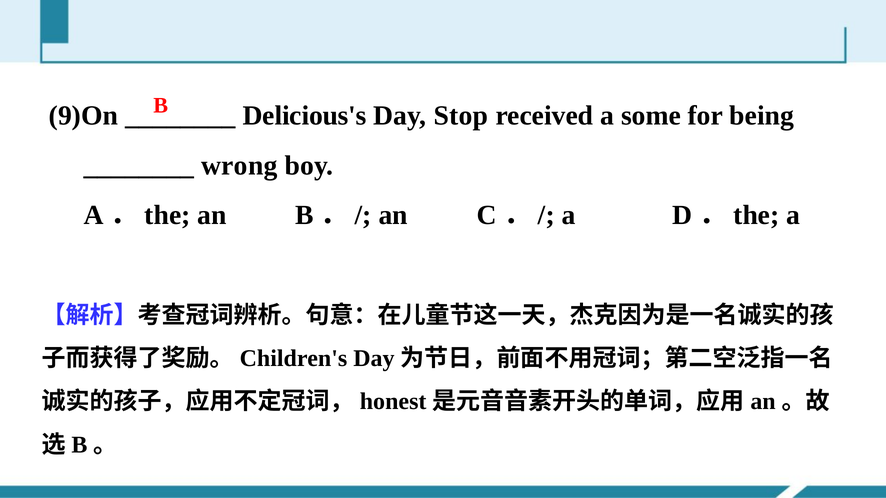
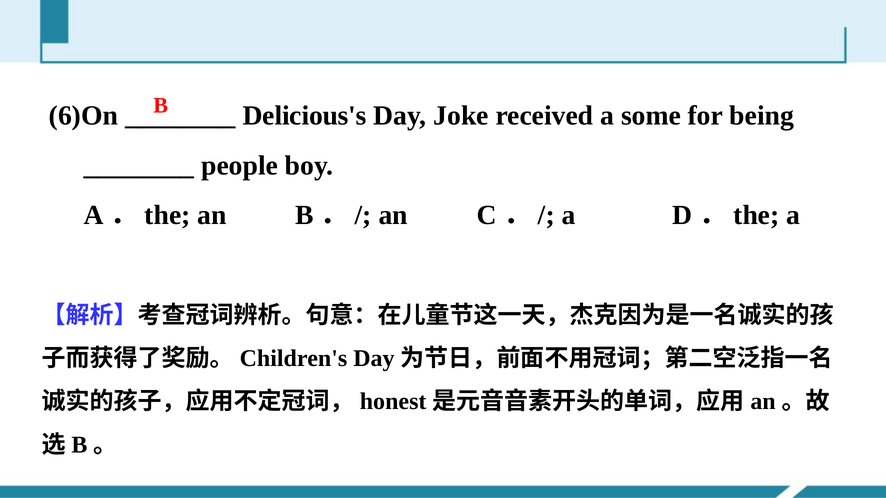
9)On: 9)On -> 6)On (84, 116)
Stop: Stop -> Joke (461, 116)
wrong: wrong -> people (240, 166)
